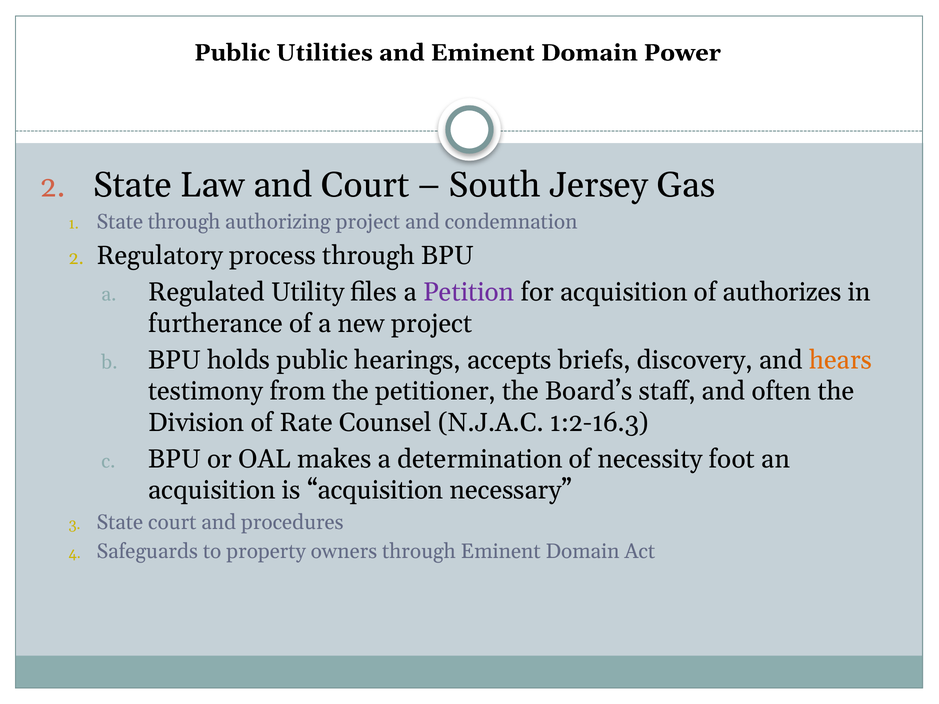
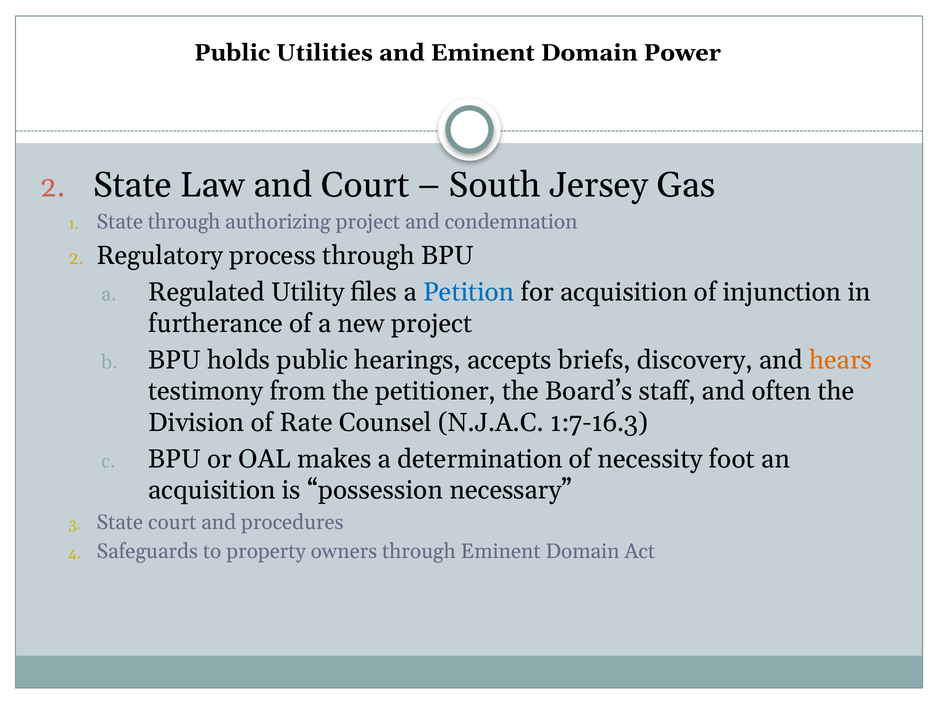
Petition colour: purple -> blue (469, 292)
authorizes: authorizes -> injunction (782, 292)
1:2-16.3: 1:2-16.3 -> 1:7-16.3 (599, 423)
is acquisition: acquisition -> possession (375, 491)
